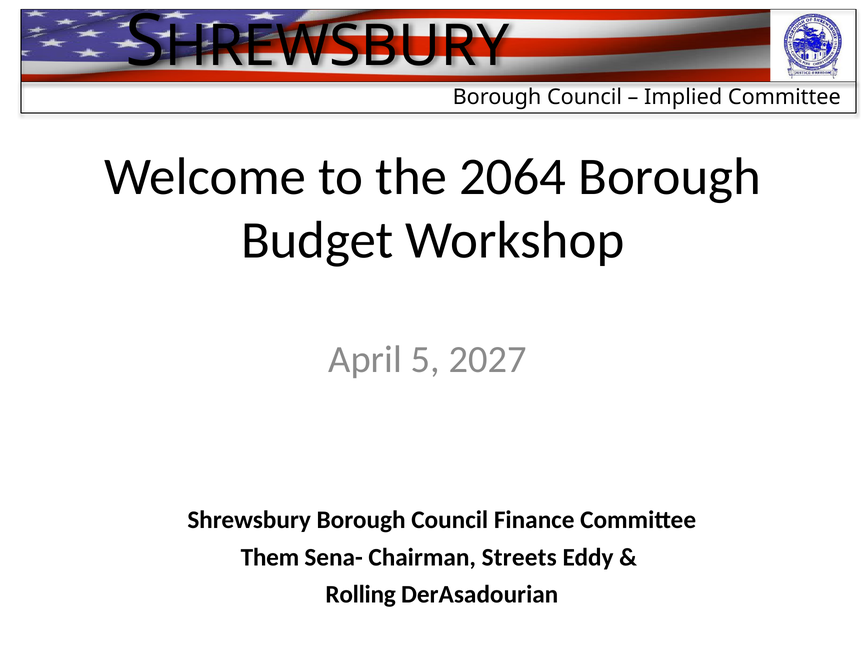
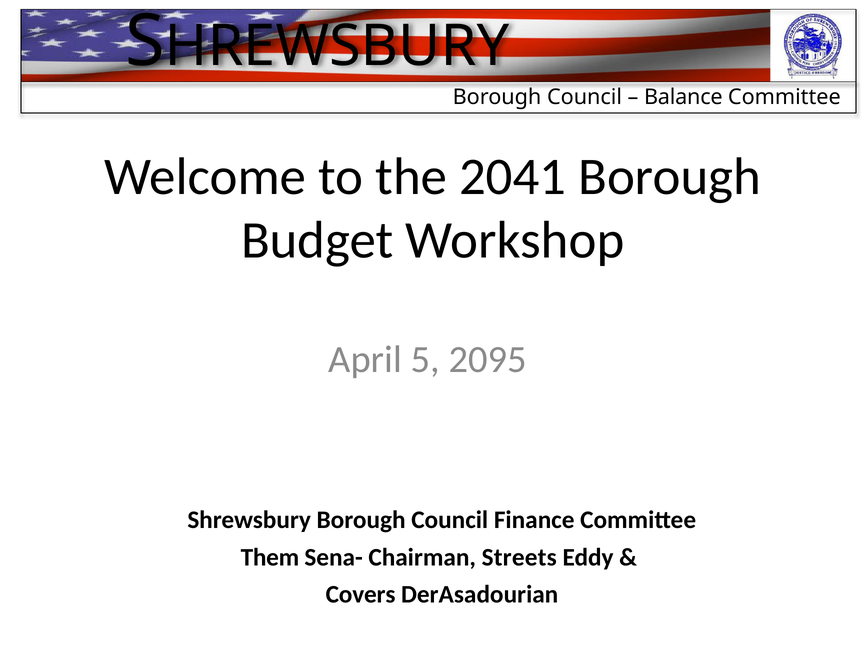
Implied: Implied -> Balance (683, 97)
2064: 2064 -> 2041 (513, 177)
2027: 2027 -> 2095 (488, 360)
Rolling: Rolling -> Covers (361, 595)
